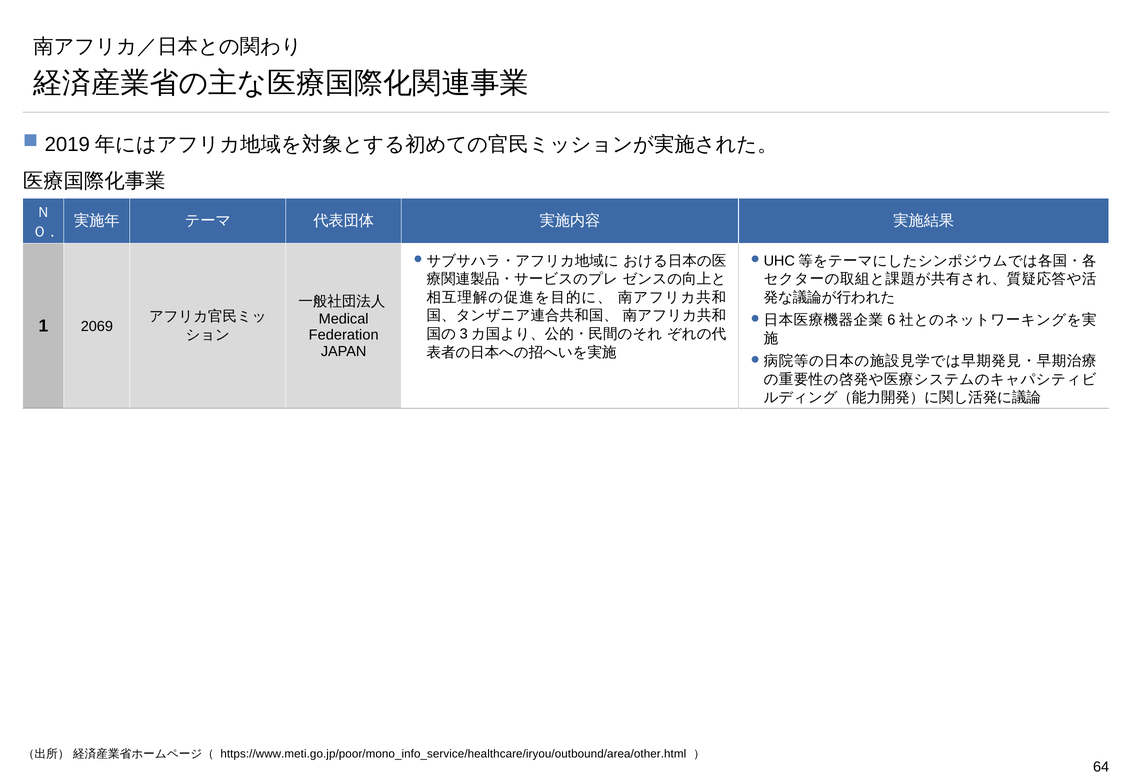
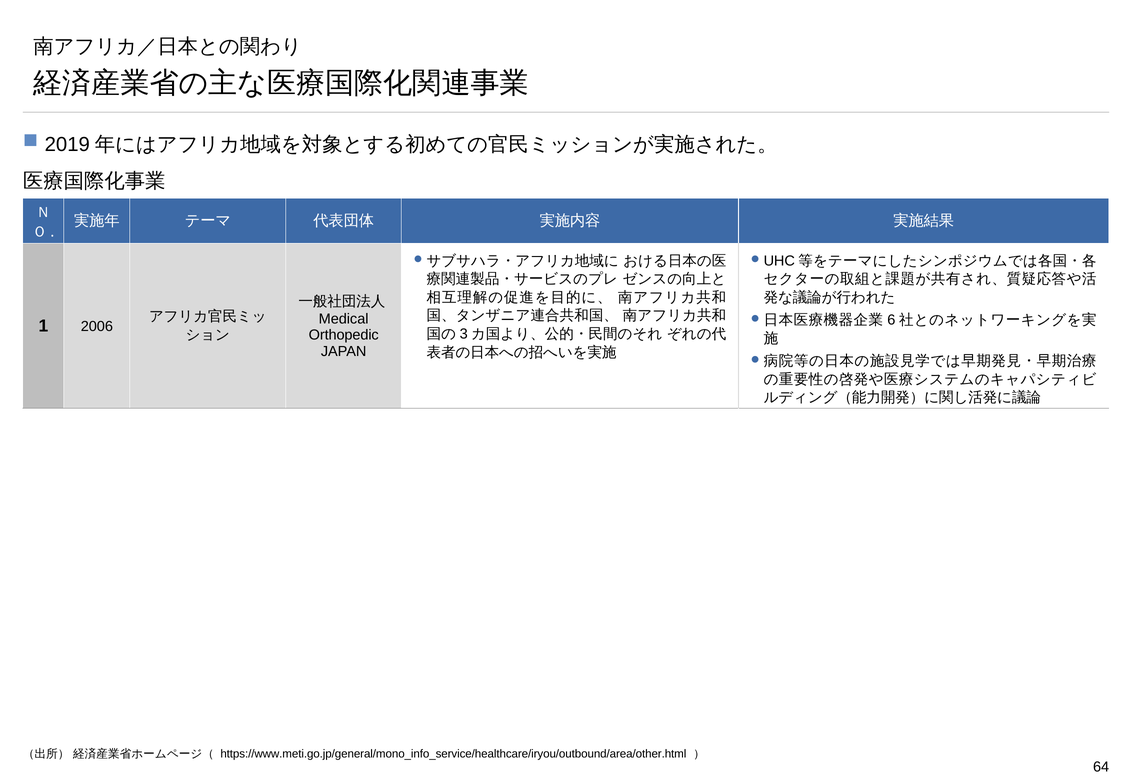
2069: 2069 -> 2006 (97, 326)
Federation: Federation -> Orthopedic (344, 335)
https://www.meti.go.jp/poor/mono_info_service/healthcare/iryou/outbound/area/other.html: https://www.meti.go.jp/poor/mono_info_service/healthcare/iryou/outbound/area/other.html -> https://www.meti.go.jp/general/mono_info_service/healthcare/iryou/outbound/area/other.html (453, 753)
